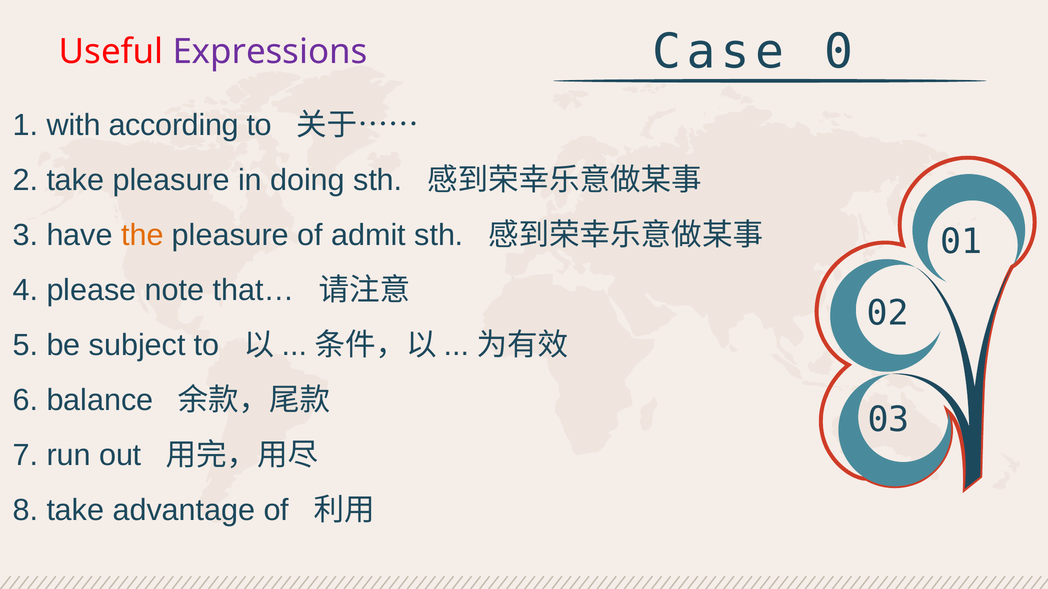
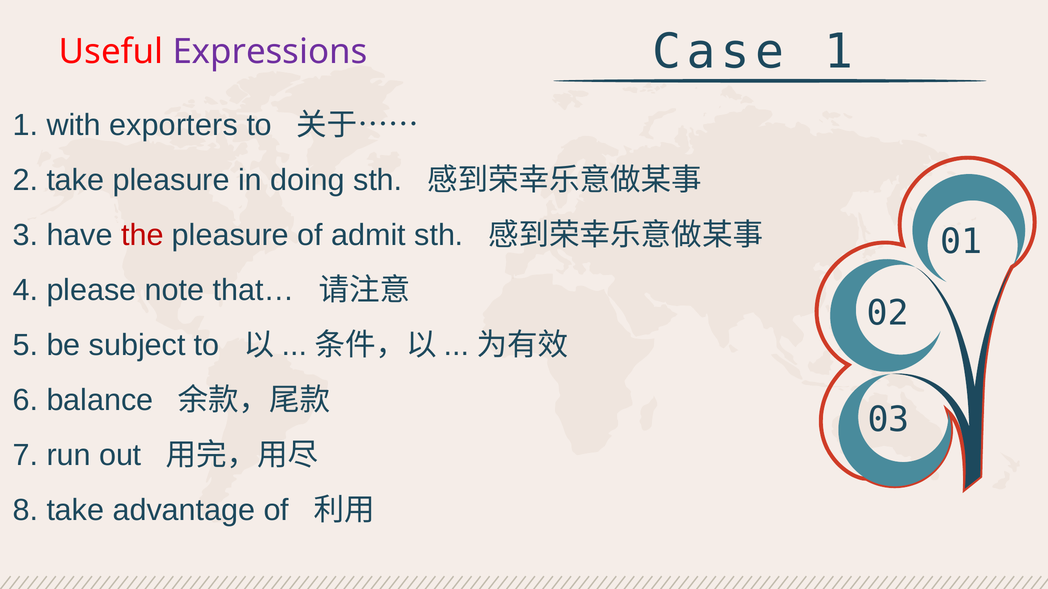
Case 0: 0 -> 1 (839, 52)
according: according -> exporters (174, 125)
the colour: orange -> red (142, 236)
